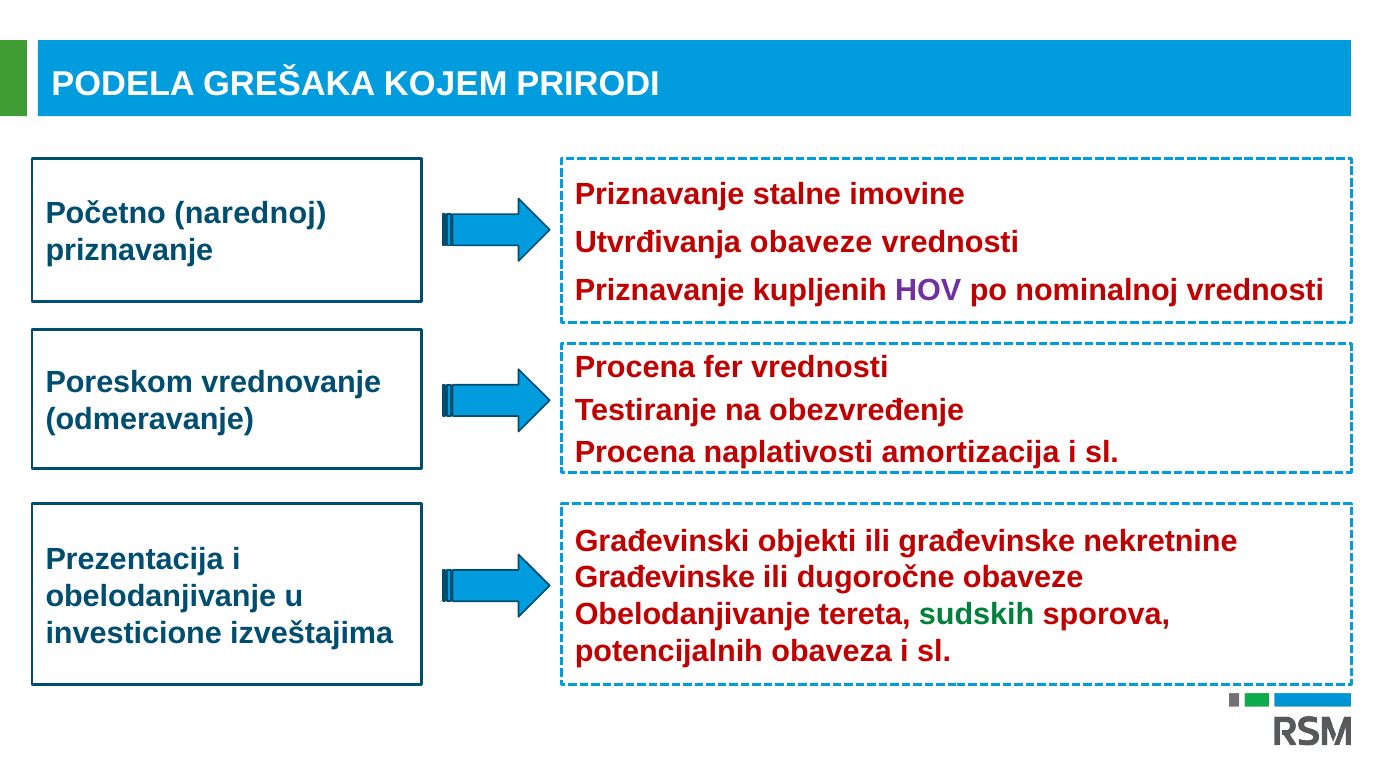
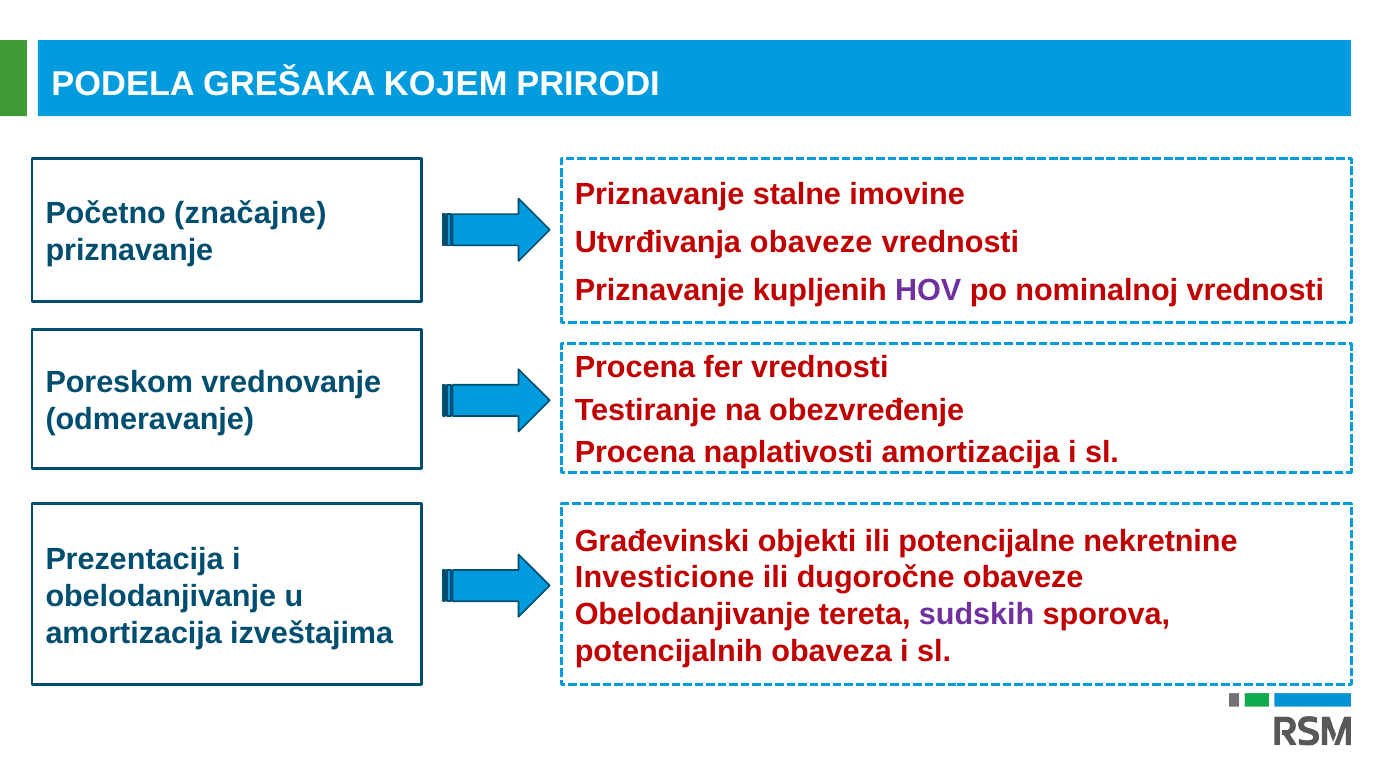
narednoj: narednoj -> značajne (250, 214)
ili građevinske: građevinske -> potencijalne (987, 541)
Građevinske: Građevinske -> Investicione (665, 578)
sudskih colour: green -> purple (977, 615)
investicione: investicione -> amortizacija (134, 633)
